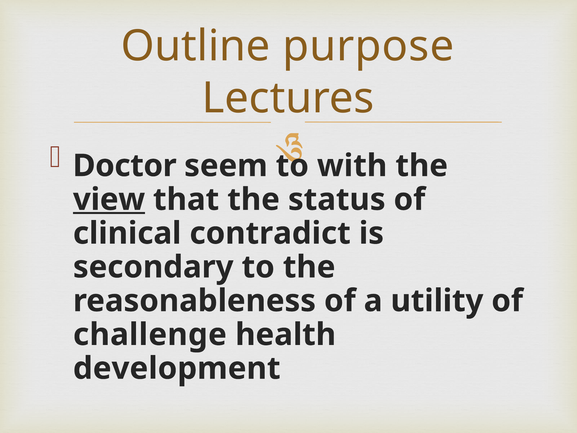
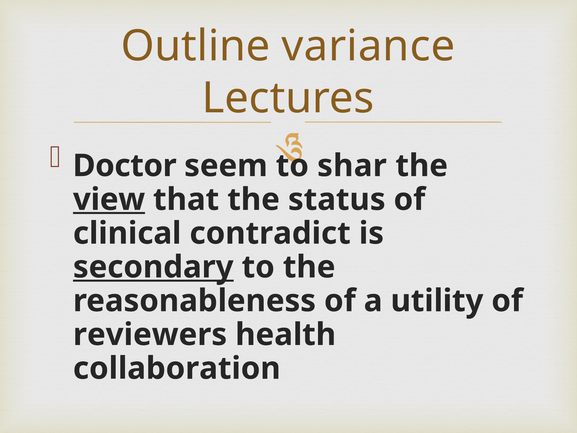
purpose: purpose -> variance (368, 46)
with: with -> shar (352, 166)
secondary underline: none -> present (153, 267)
challenge: challenge -> reviewers (150, 334)
development: development -> collaboration (177, 368)
